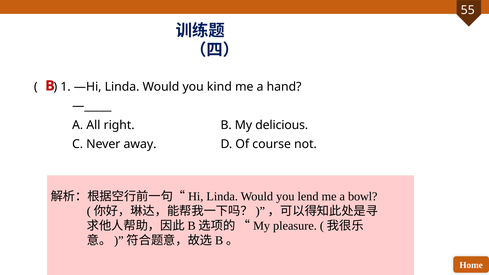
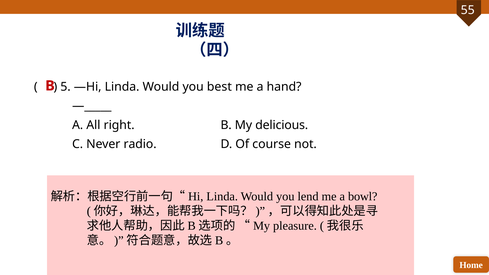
1: 1 -> 5 (66, 87)
kind: kind -> best (219, 87)
away: away -> radio (140, 144)
